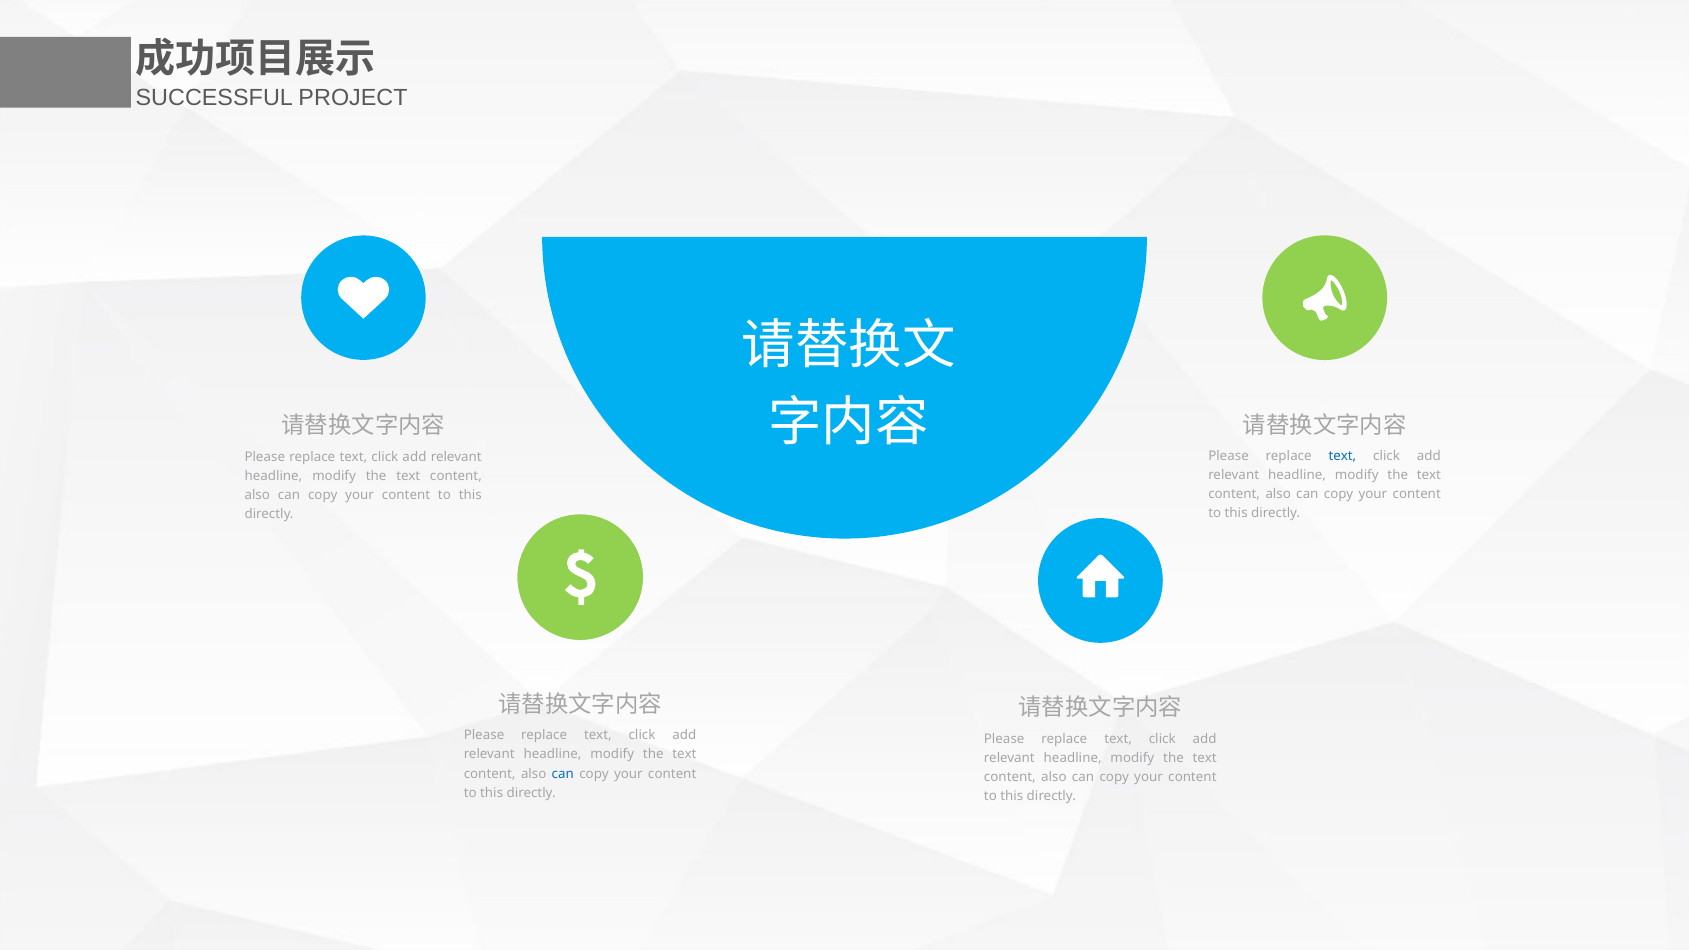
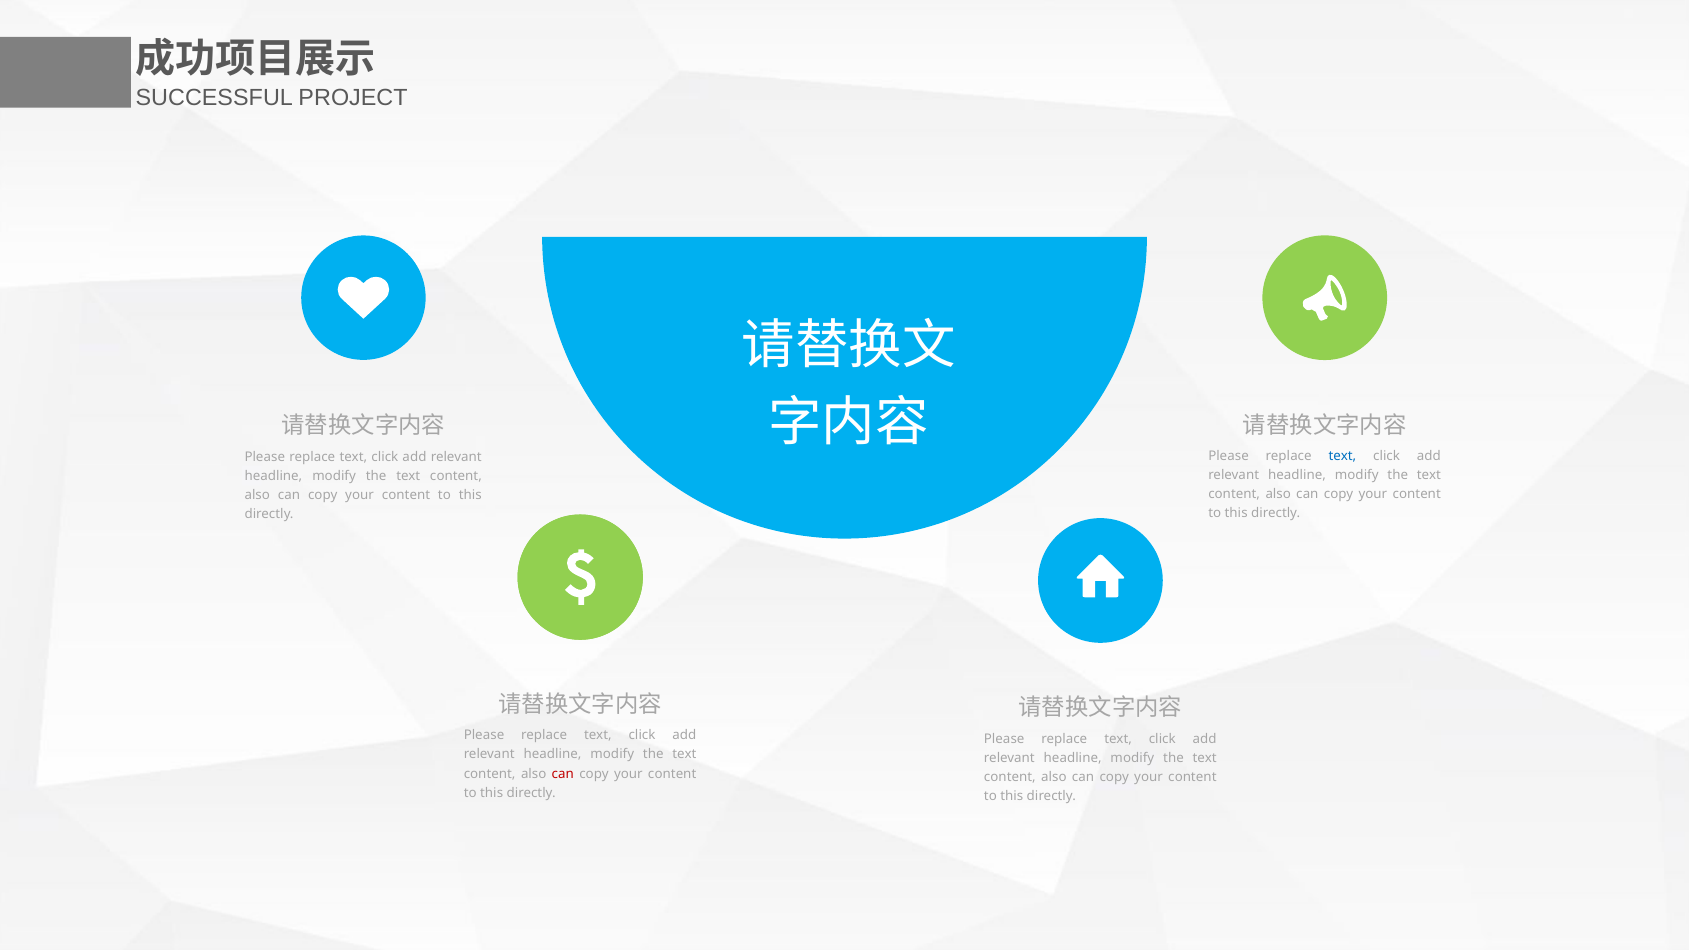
can colour: blue -> red (563, 774)
